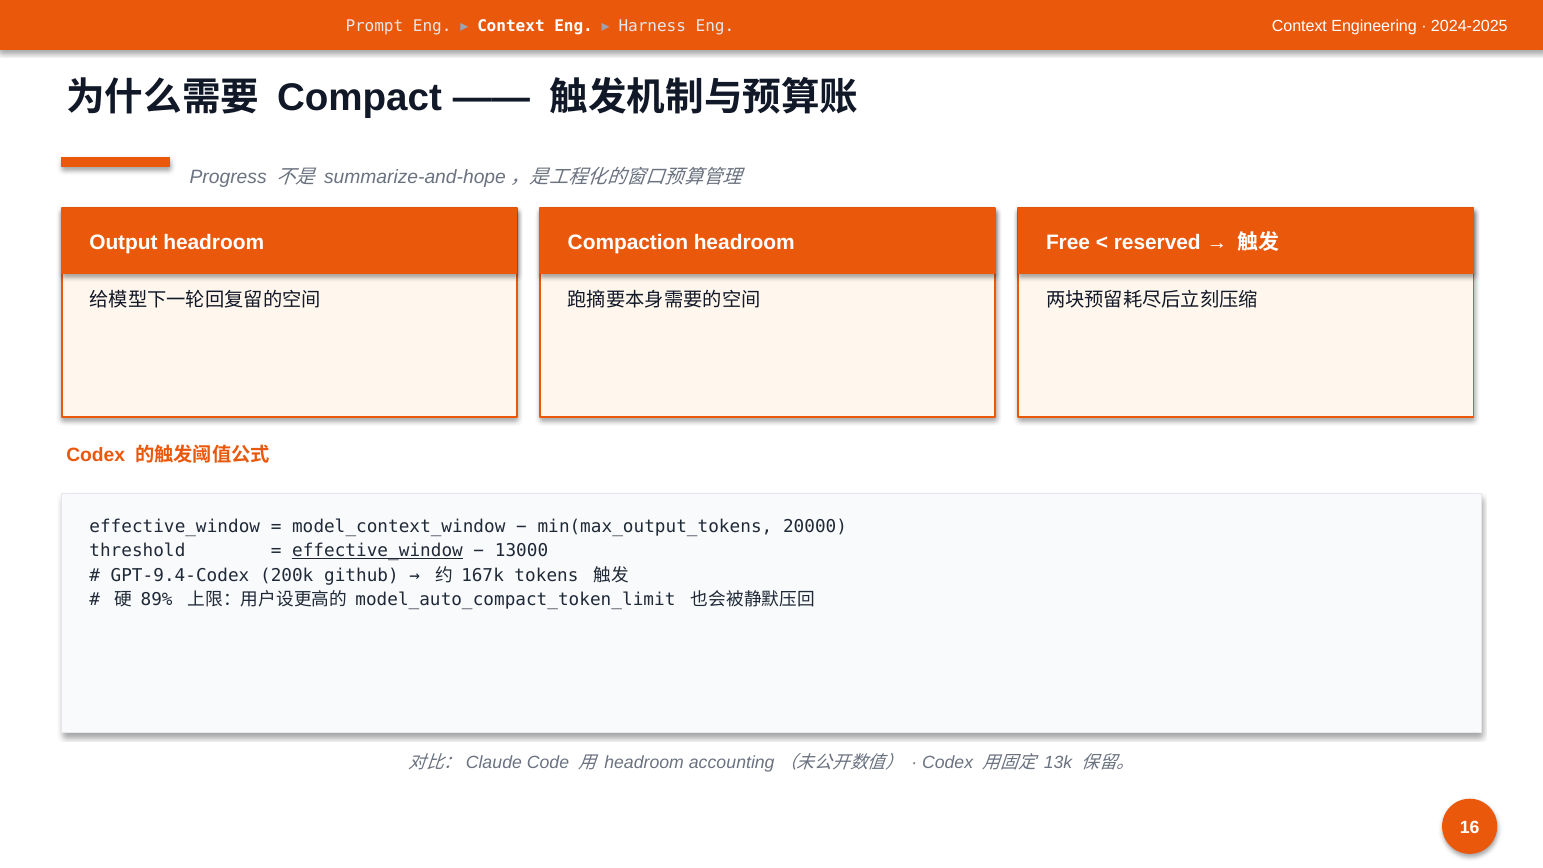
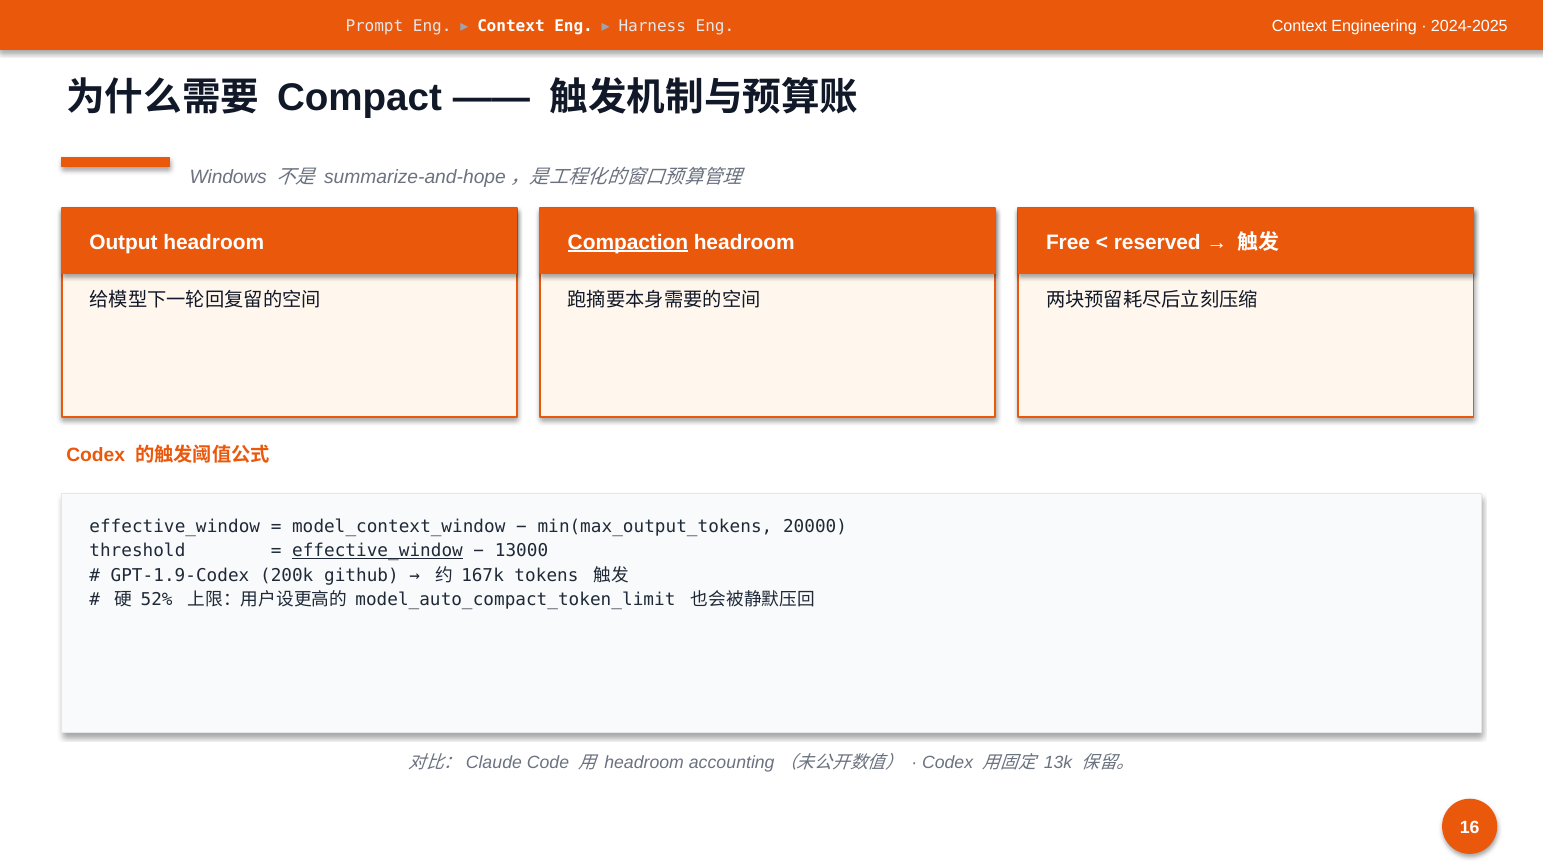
Progress: Progress -> Windows (228, 177)
Compaction underline: none -> present (628, 242)
GPT-9.4-Codex: GPT-9.4-Codex -> GPT-1.9-Codex (180, 575)
89%: 89% -> 52% (157, 600)
